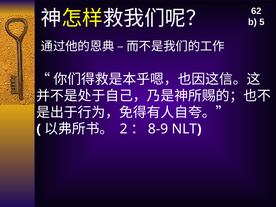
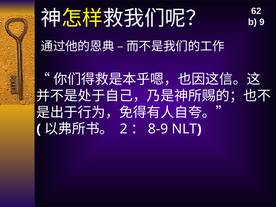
5: 5 -> 9 (262, 22)
